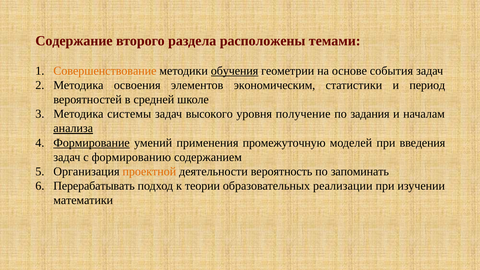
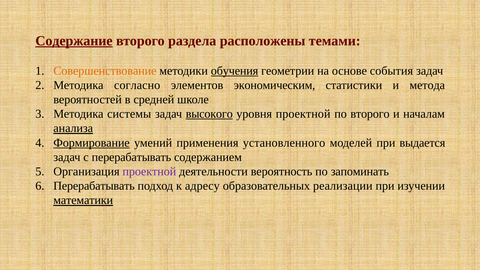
Содержание underline: none -> present (74, 41)
освоения: освоения -> согласно (137, 85)
период: период -> метода (427, 85)
высокого underline: none -> present (209, 114)
уровня получение: получение -> проектной (303, 114)
по задания: задания -> второго (370, 114)
промежуточную: промежуточную -> установленного (284, 143)
введения: введения -> выдается (422, 143)
с формированию: формированию -> перерабатывать (131, 157)
проектной colour: orange -> purple (149, 172)
теории: теории -> адресу (202, 186)
математики underline: none -> present (83, 200)
